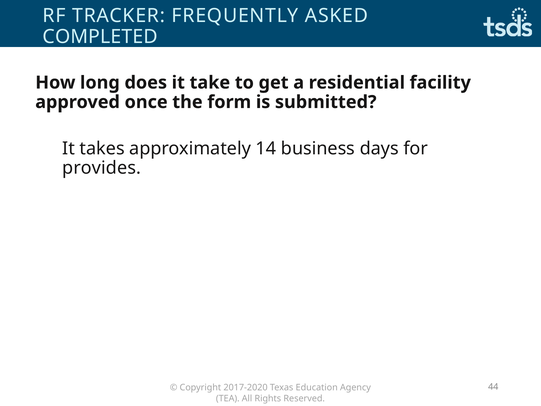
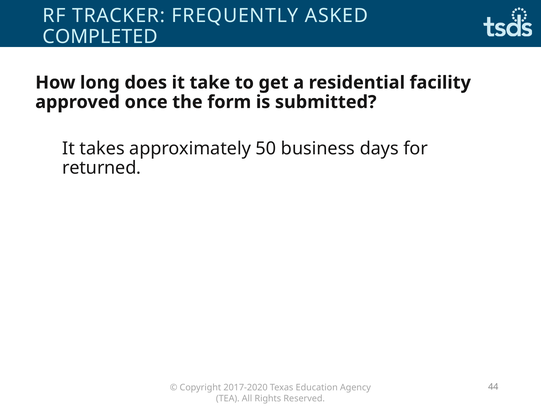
14: 14 -> 50 (266, 148)
provides: provides -> returned (102, 168)
